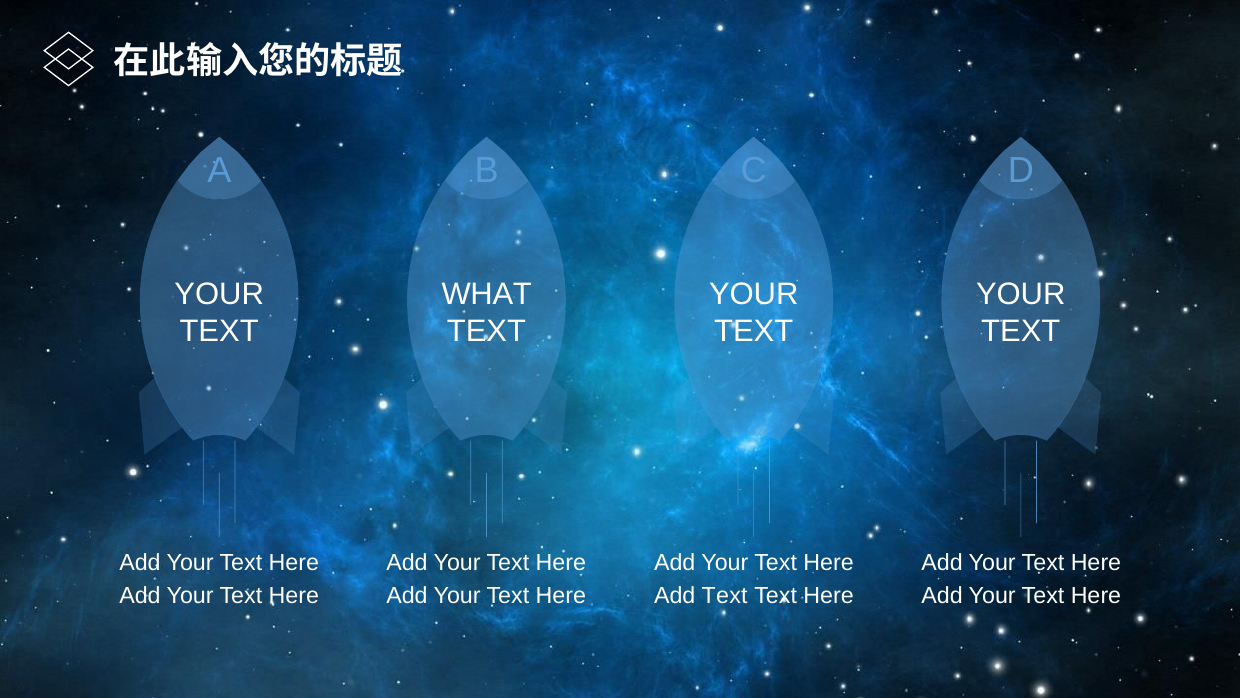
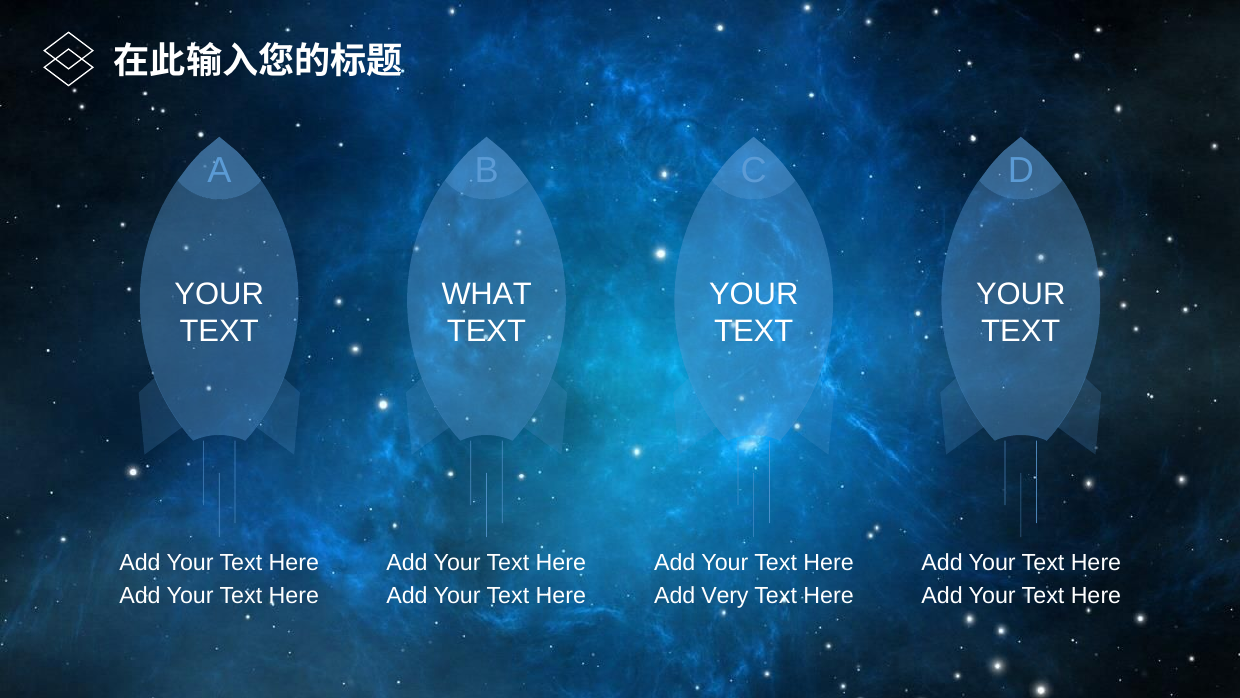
Add Text: Text -> Very (725, 596)
